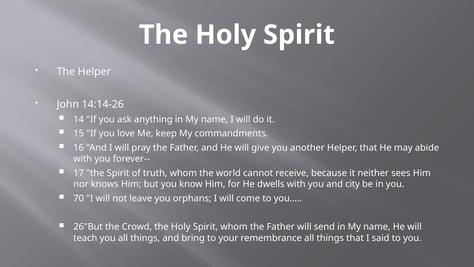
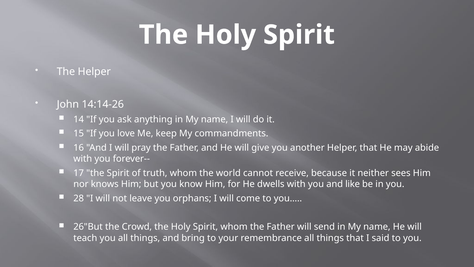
city: city -> like (353, 184)
70: 70 -> 28 (79, 198)
